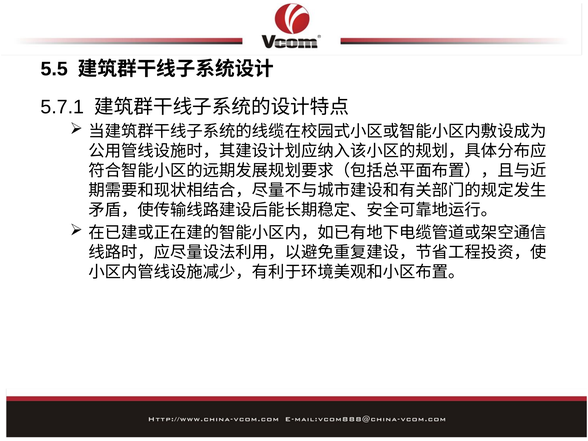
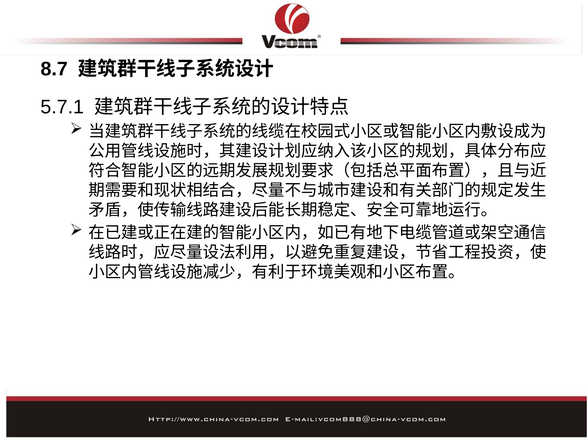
5.5: 5.5 -> 8.7 (54, 69)
